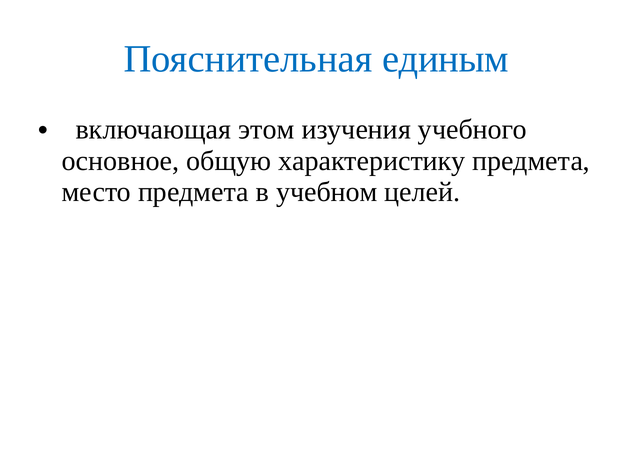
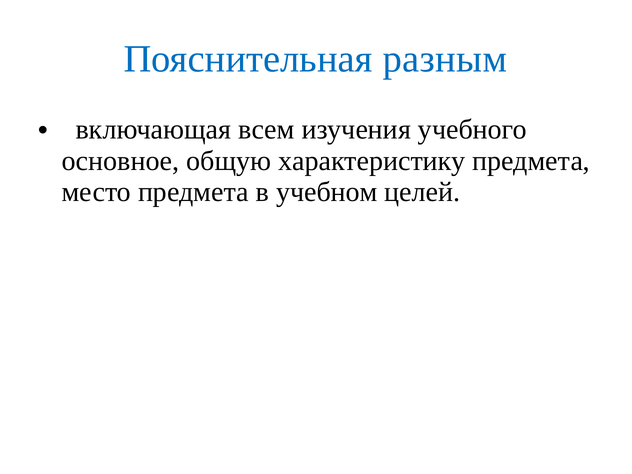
единым: единым -> разным (445, 59)
этом: этом -> всем (266, 130)
